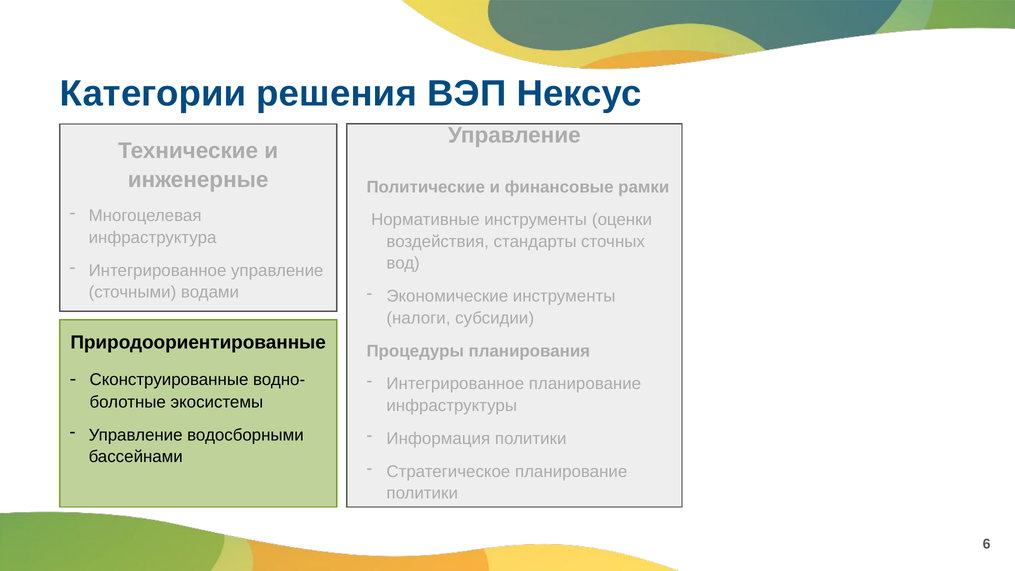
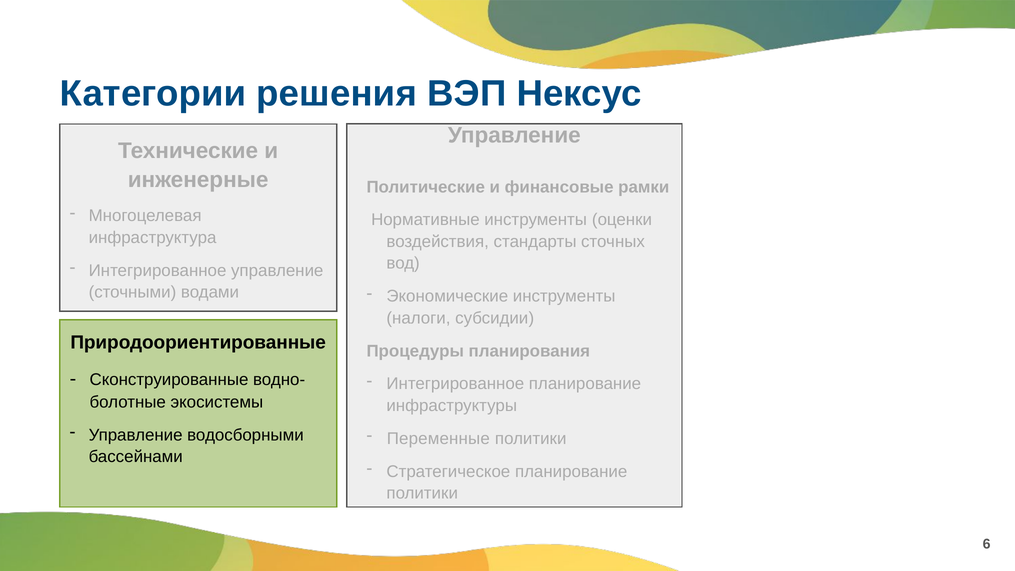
Информация: Информация -> Переменные (438, 439)
